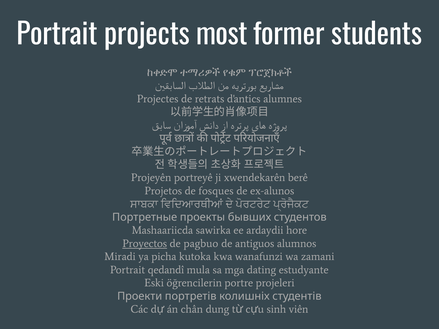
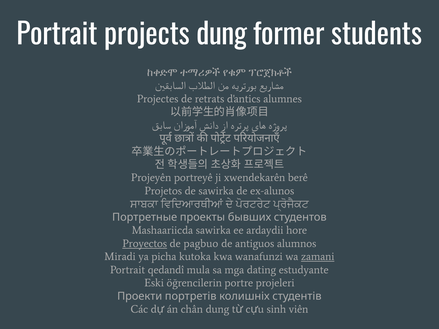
projects most: most -> dung (222, 35)
de fosques: fosques -> sawirka (216, 191)
zamani underline: none -> present (318, 257)
